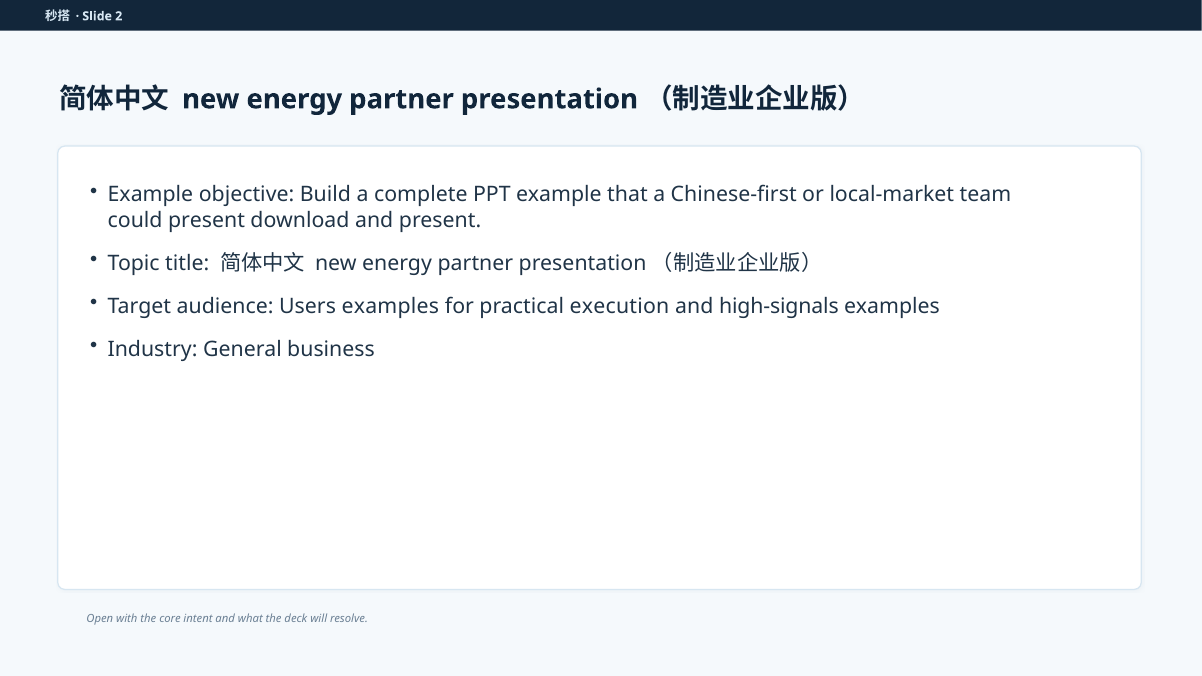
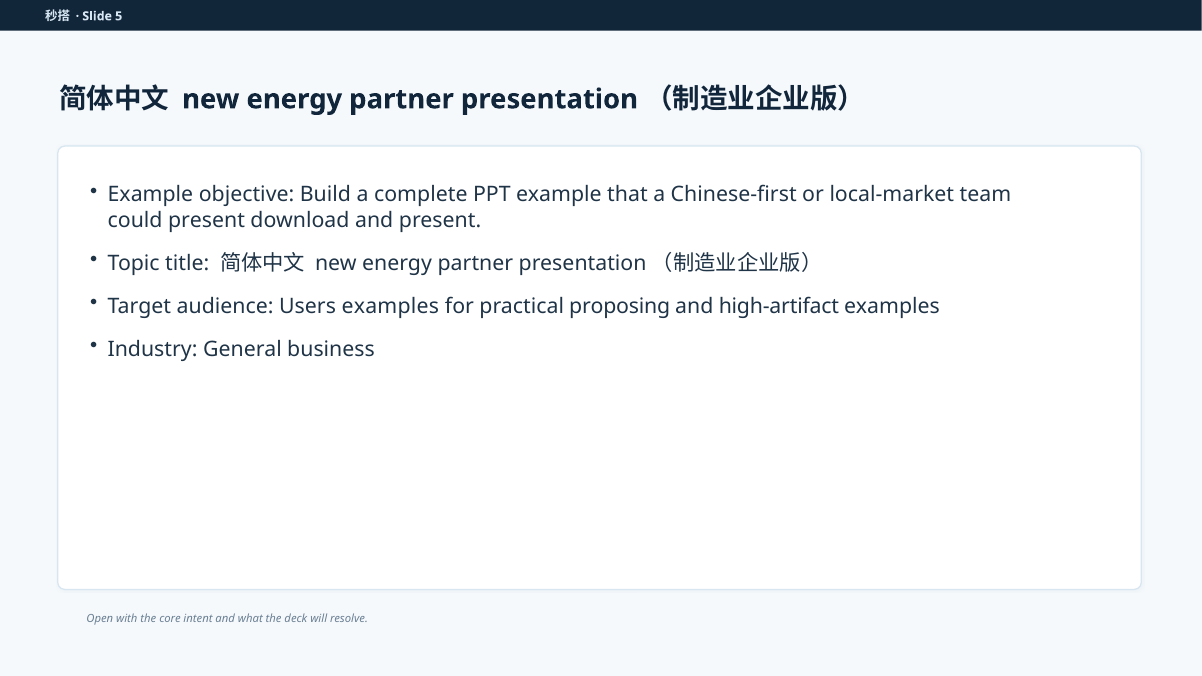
2: 2 -> 5 (119, 16)
execution: execution -> proposing (620, 306)
high-signals: high-signals -> high-artifact (779, 306)
